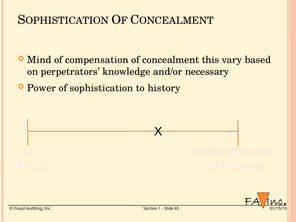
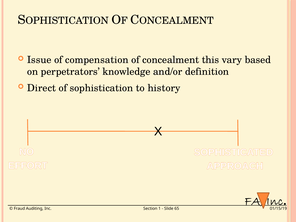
Mind: Mind -> Issue (39, 60)
necessary: necessary -> definition (207, 72)
Power: Power -> Direct (42, 88)
